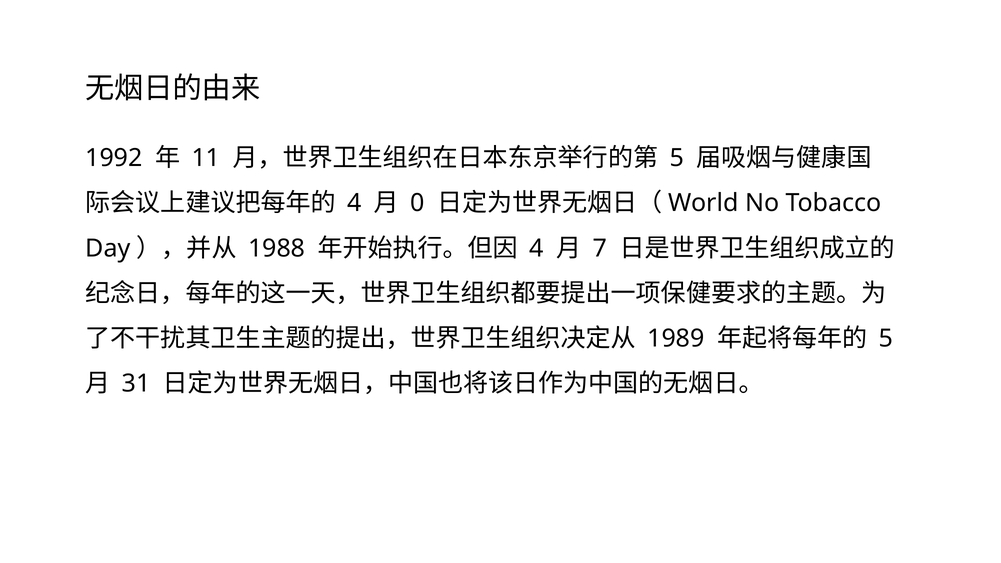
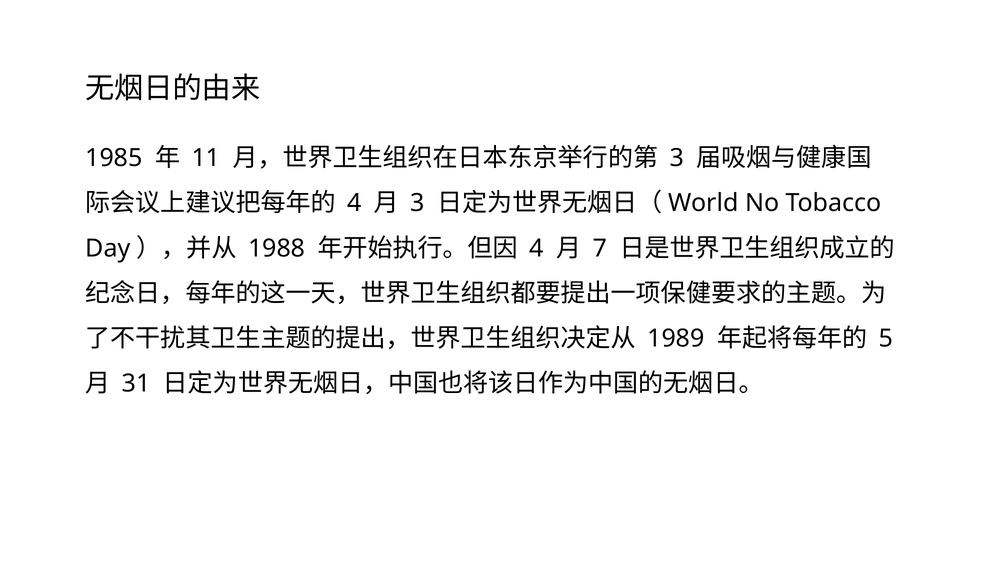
1992: 1992 -> 1985 (114, 158)
5: 5 -> 3 (677, 158)
0: 0 -> 3 (418, 203)
